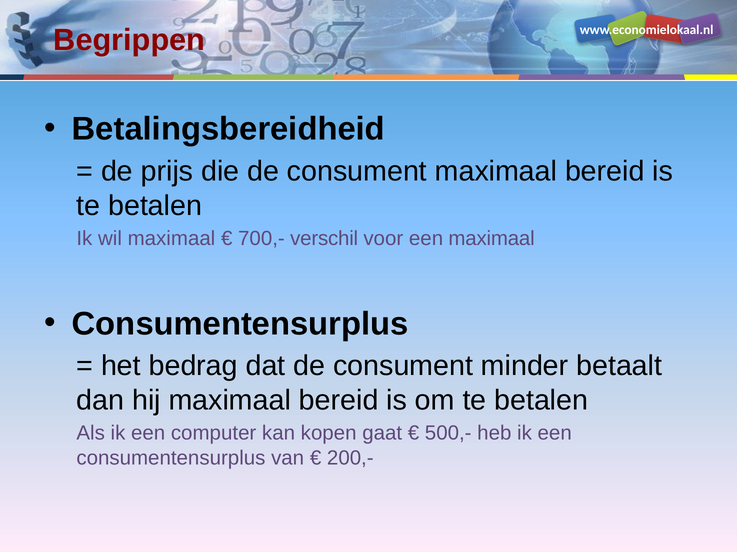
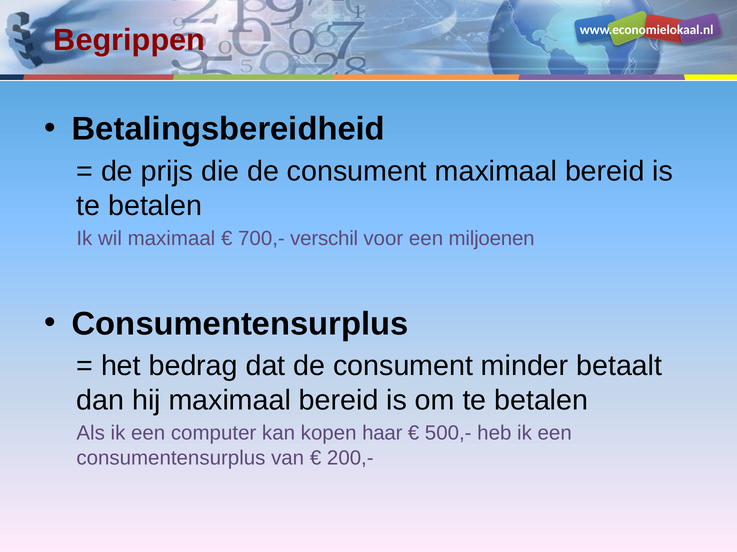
een maximaal: maximaal -> miljoenen (492, 239)
gaat: gaat -> haar (382, 434)
